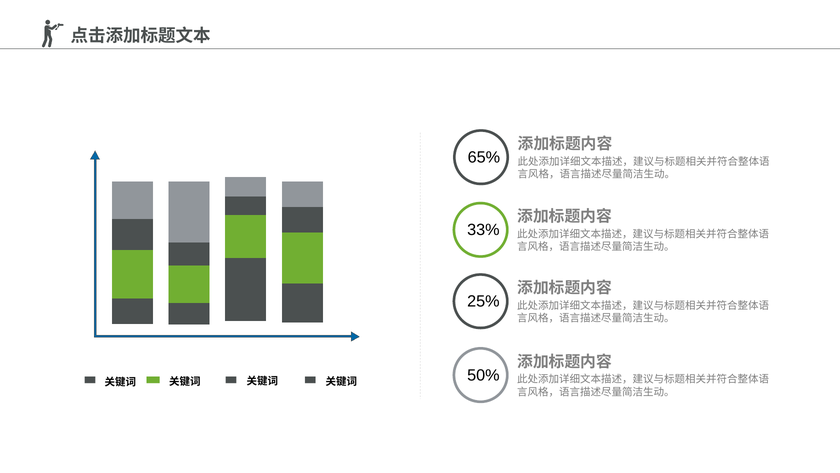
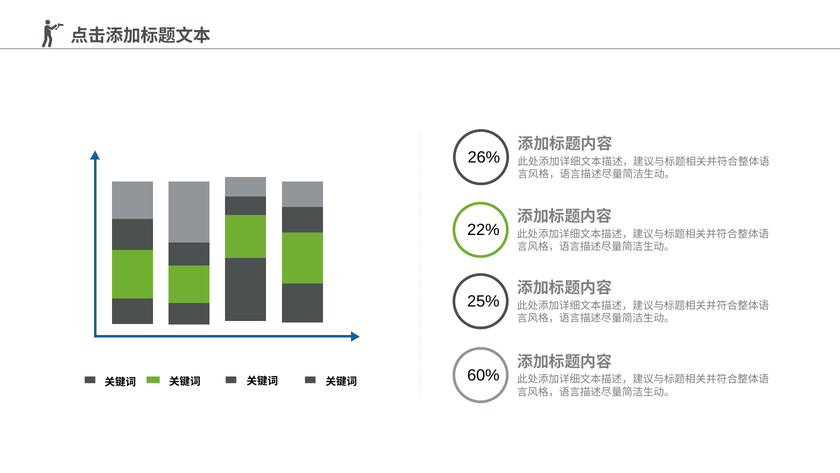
65%: 65% -> 26% (484, 157)
33%: 33% -> 22% (483, 230)
50%: 50% -> 60% (483, 375)
